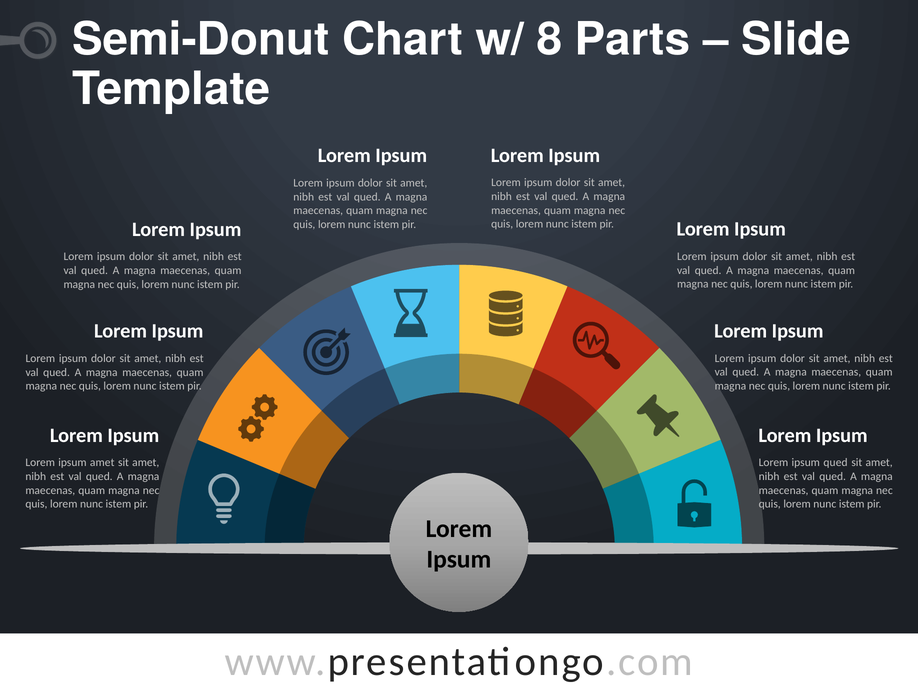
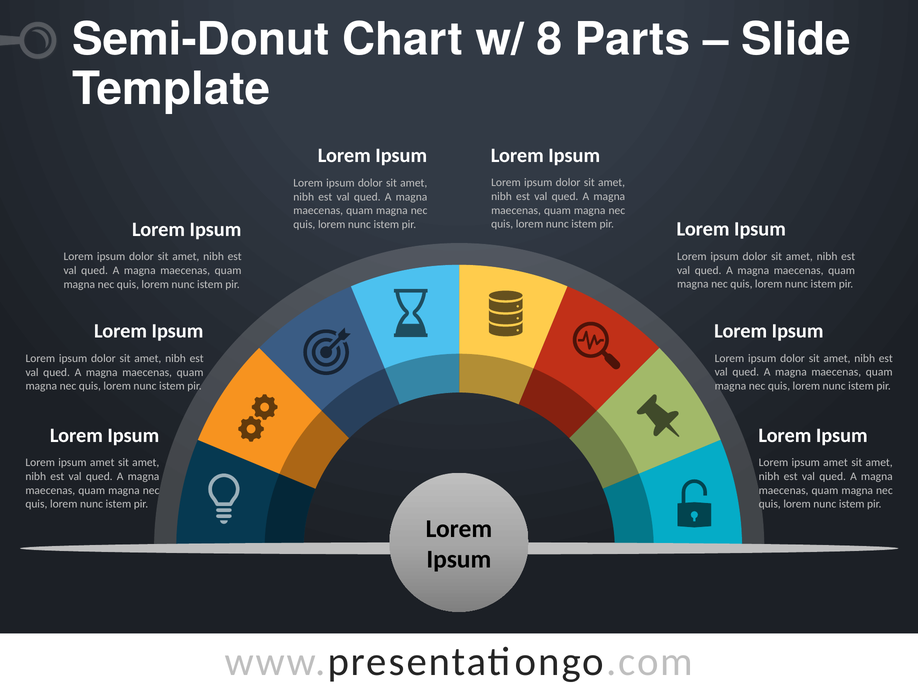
qued: qued -> amet (836, 462)
